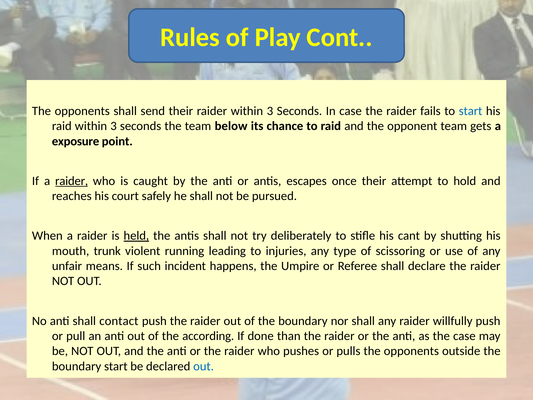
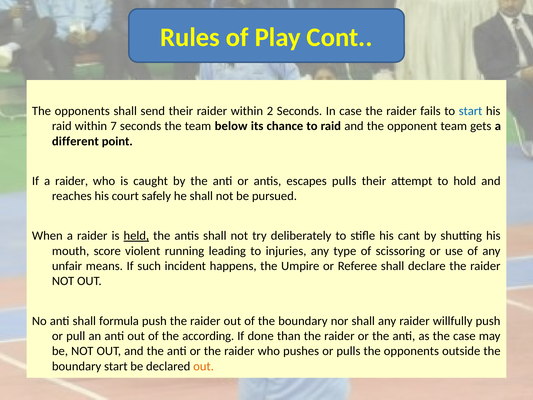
raider within 3: 3 -> 2 (270, 111)
raid within 3: 3 -> 7 (114, 126)
exposure: exposure -> different (75, 141)
raider underline: present -> none (72, 181)
escapes once: once -> pulls (344, 181)
trunk: trunk -> score (107, 251)
contact: contact -> formula (119, 321)
out colour: blue -> orange (204, 366)
